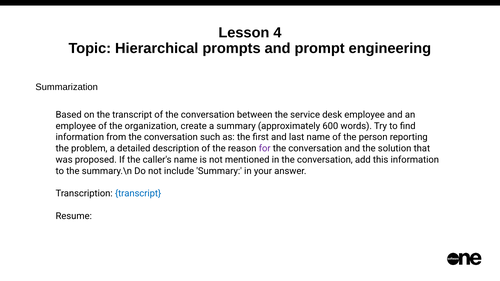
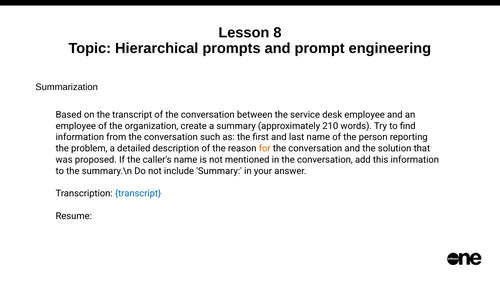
4: 4 -> 8 (277, 33)
600: 600 -> 210 (330, 126)
for colour: purple -> orange (265, 149)
